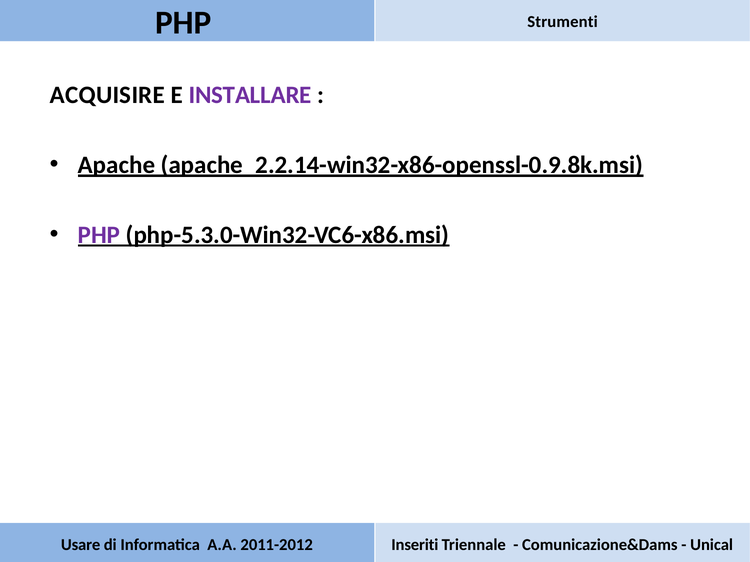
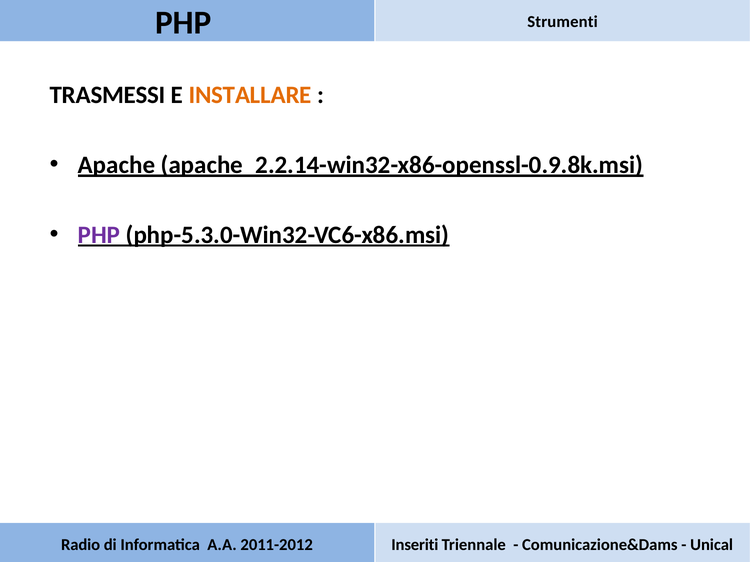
ACQUISIRE: ACQUISIRE -> TRASMESSI (108, 95)
INSTALLARE colour: purple -> orange (250, 95)
Usare: Usare -> Radio (81, 545)
